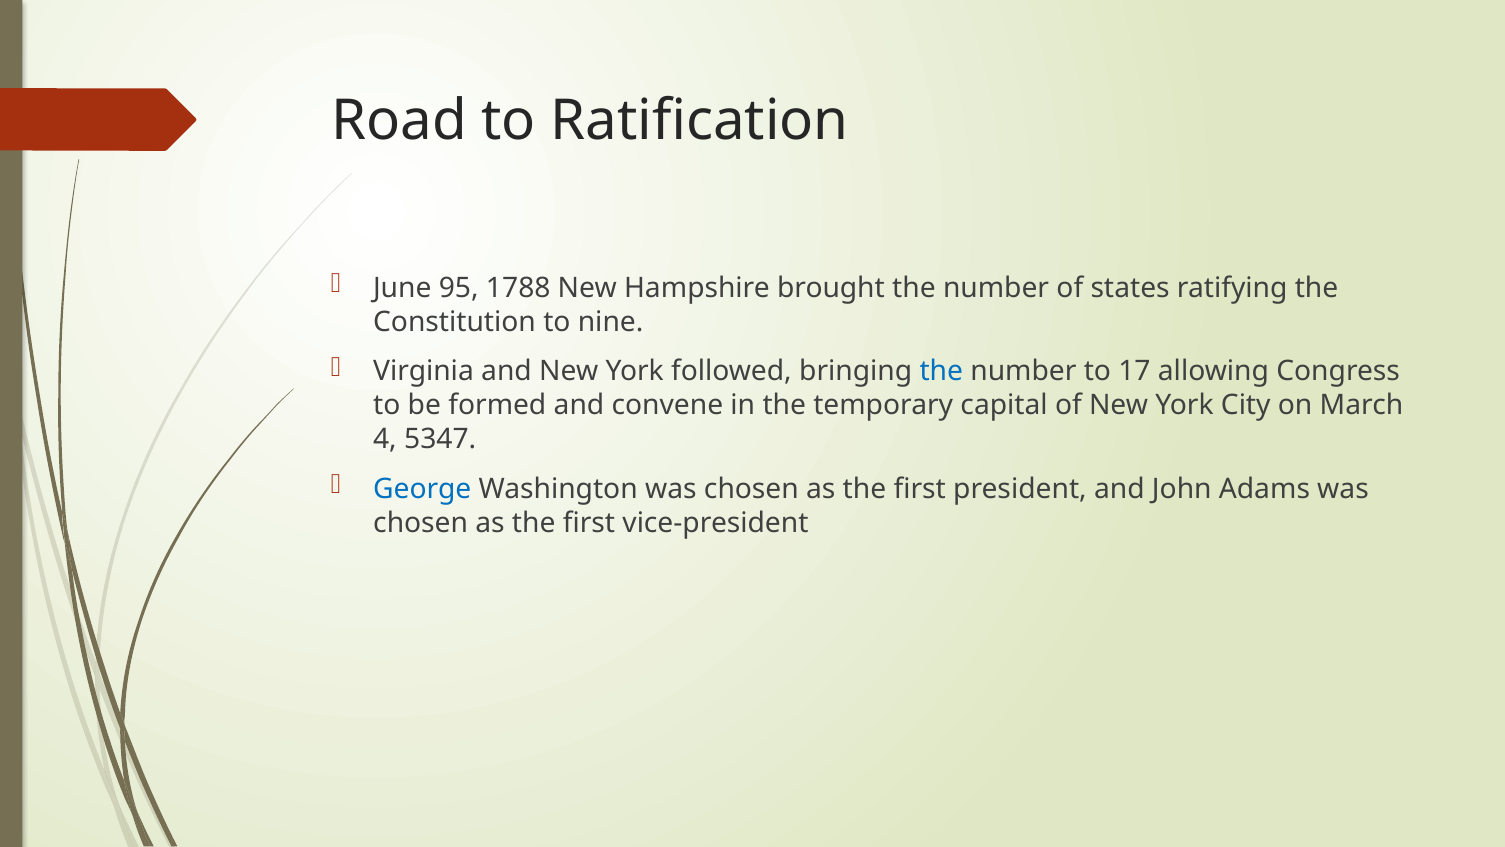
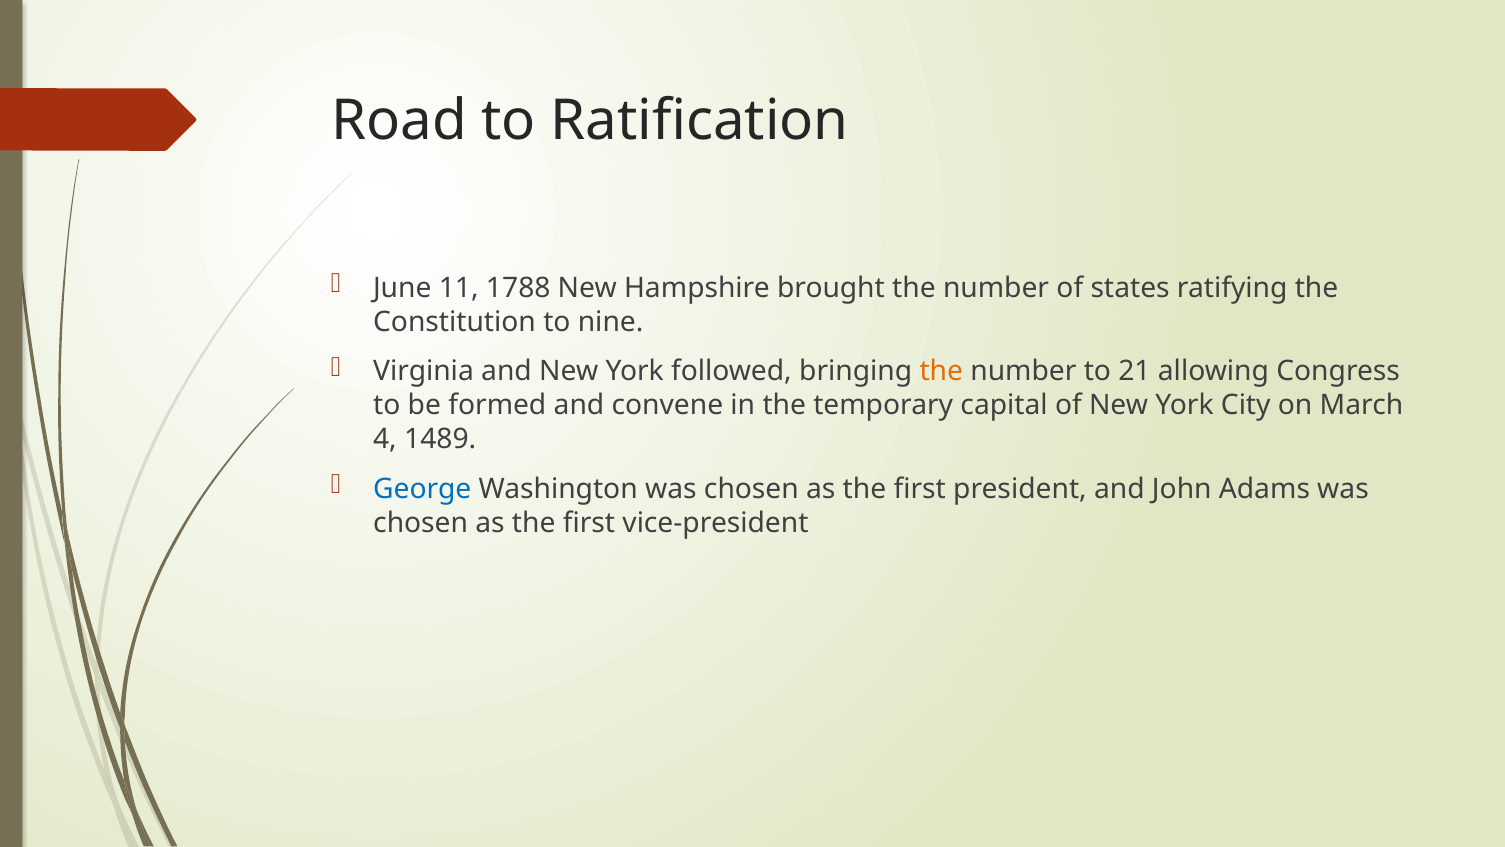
95: 95 -> 11 (459, 288)
the colour: blue -> orange (941, 371)
17: 17 -> 21 (1135, 371)
5347: 5347 -> 1489 (440, 439)
